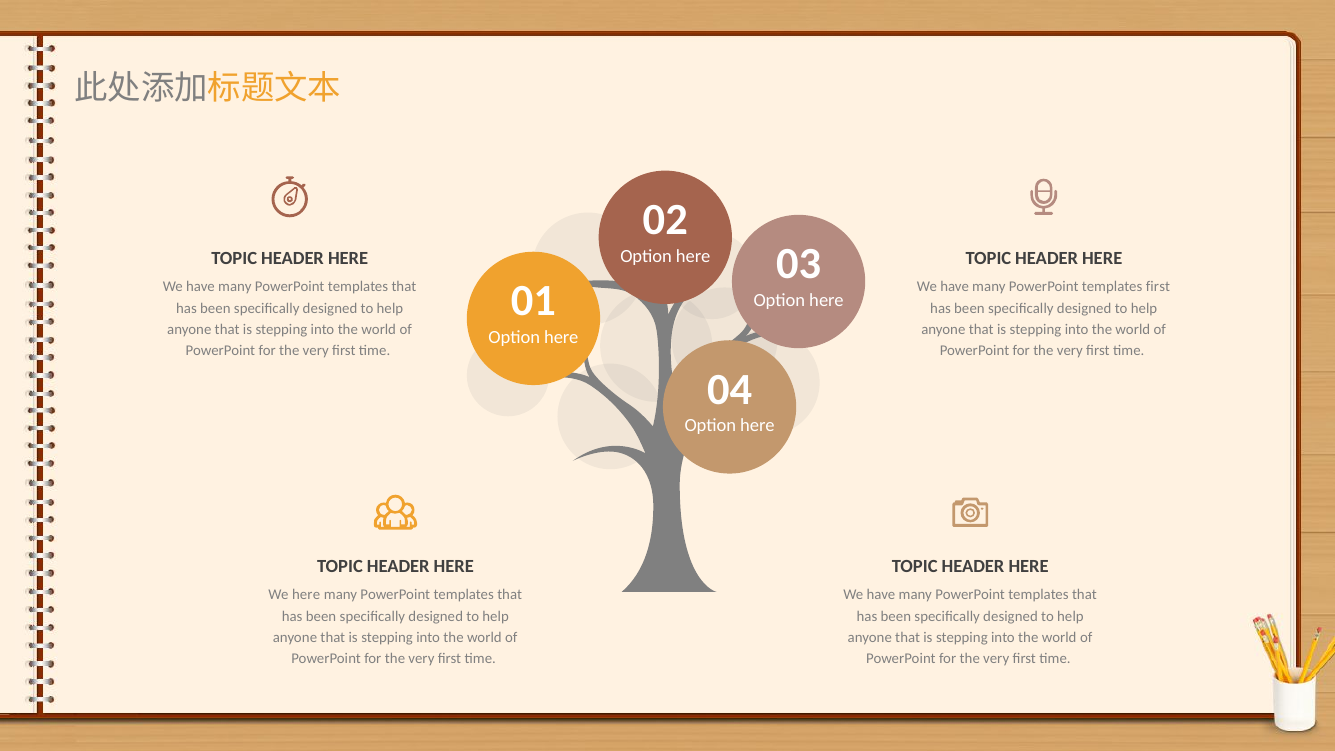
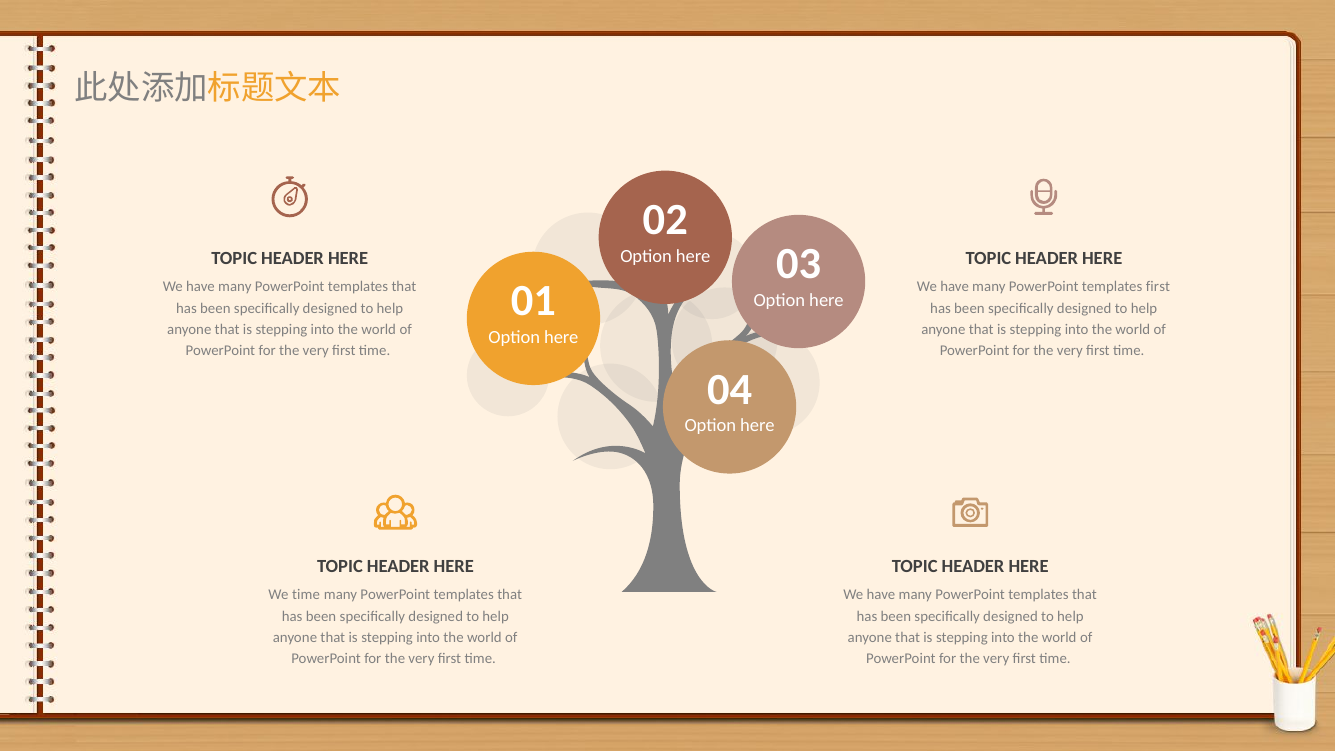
We here: here -> time (306, 595)
